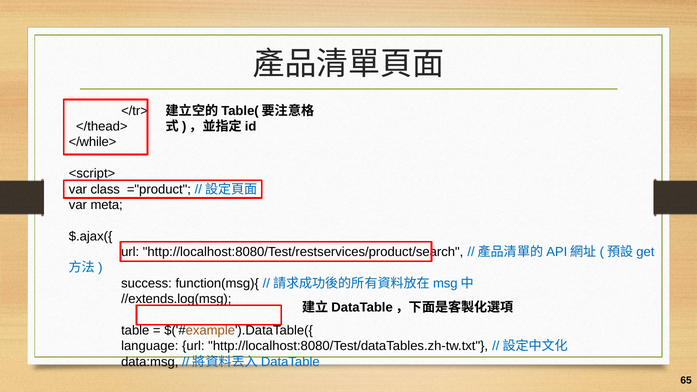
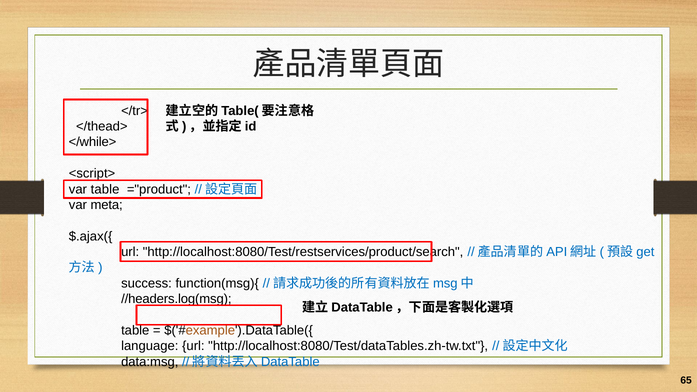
var class: class -> table (105, 189)
//extends.log(msg: //extends.log(msg -> //headers.log(msg (176, 299)
